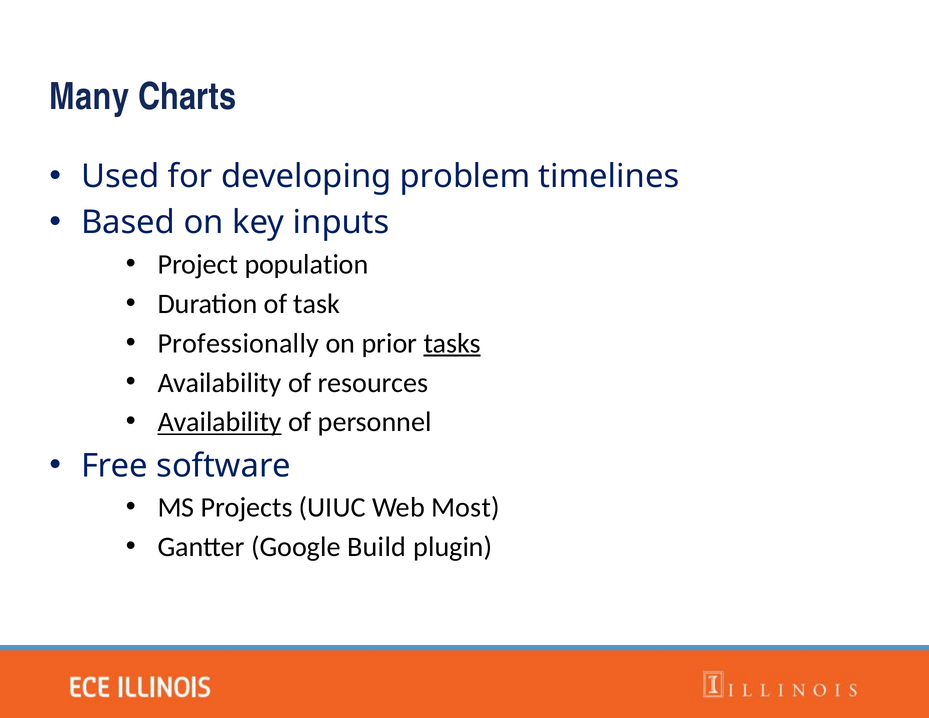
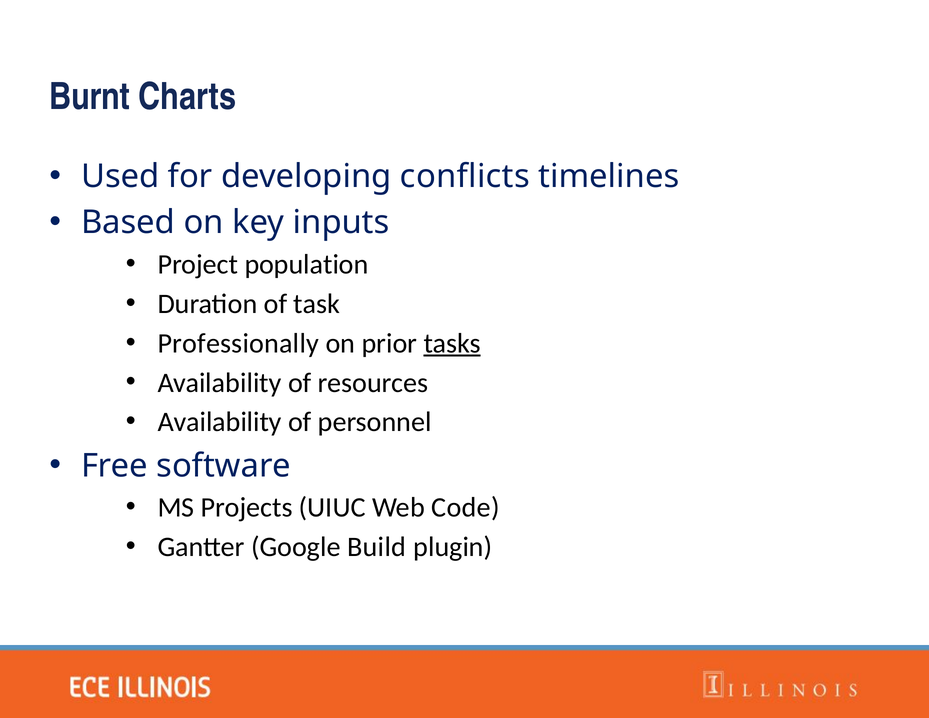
Many: Many -> Burnt (90, 97)
problem: problem -> conflicts (465, 177)
Availability underline: present -> none (220, 422)
Most: Most -> Code (465, 508)
